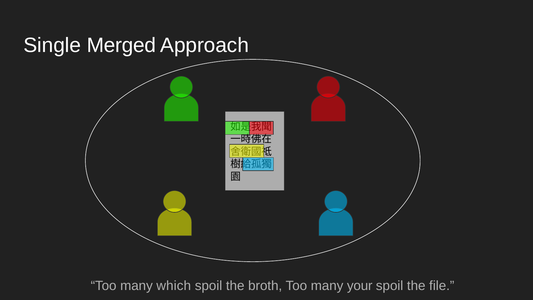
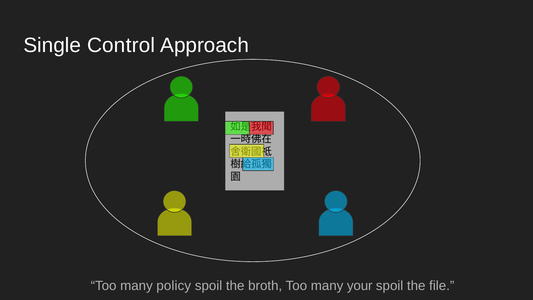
Merged: Merged -> Control (121, 45)
which: which -> policy (174, 285)
